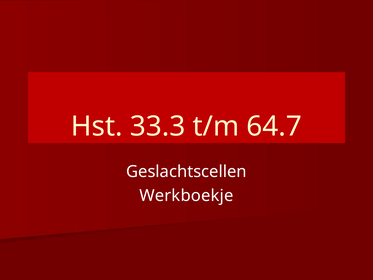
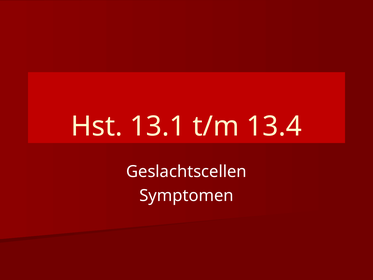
33.3: 33.3 -> 13.1 (158, 126)
64.7: 64.7 -> 13.4 (274, 126)
Werkboekje: Werkboekje -> Symptomen (186, 196)
